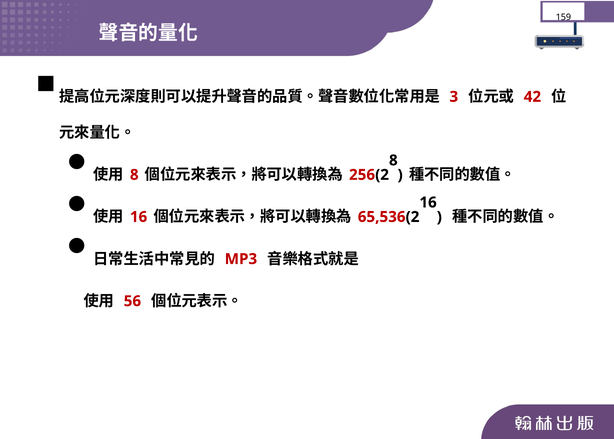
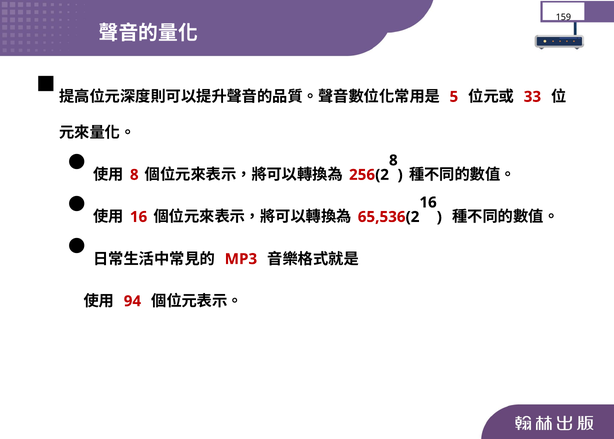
3: 3 -> 5 (454, 97)
42: 42 -> 33 (532, 97)
56: 56 -> 94 (132, 301)
